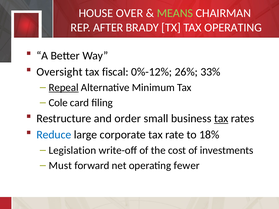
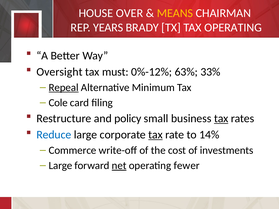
MEANS colour: light green -> yellow (175, 13)
AFTER: AFTER -> YEARS (108, 28)
fiscal: fiscal -> must (115, 72)
26%: 26% -> 63% (186, 72)
order: order -> policy (128, 119)
tax underline: none -> present (156, 135)
18%: 18% -> 14% (209, 135)
Legislation: Legislation -> Commerce (73, 151)
Must: Must -> Large (60, 166)
net underline: none -> present (119, 166)
